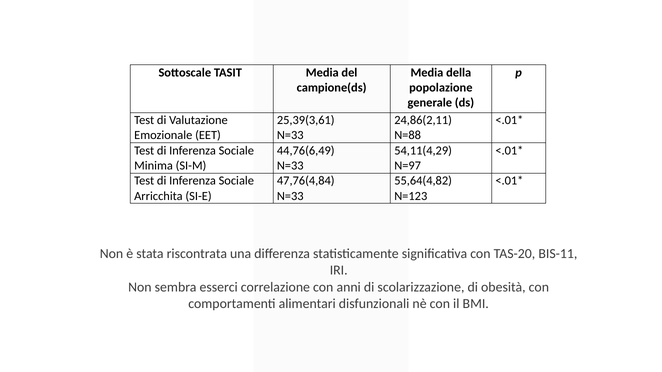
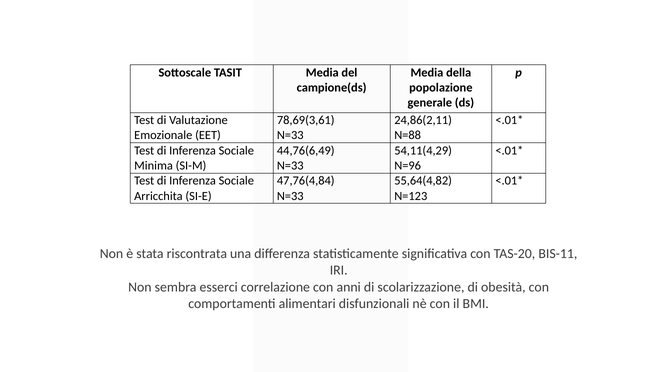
25,39(3,61: 25,39(3,61 -> 78,69(3,61 (306, 120)
N=97: N=97 -> N=96 (408, 166)
